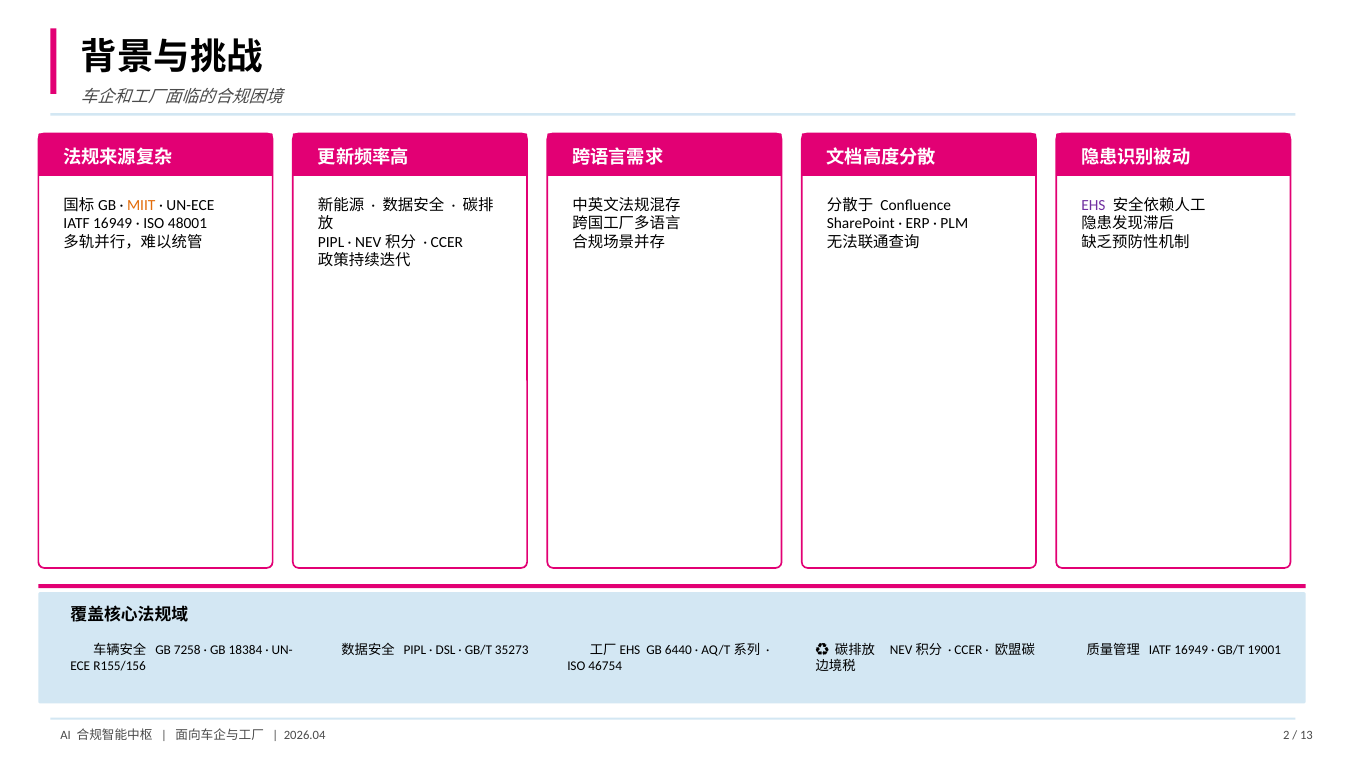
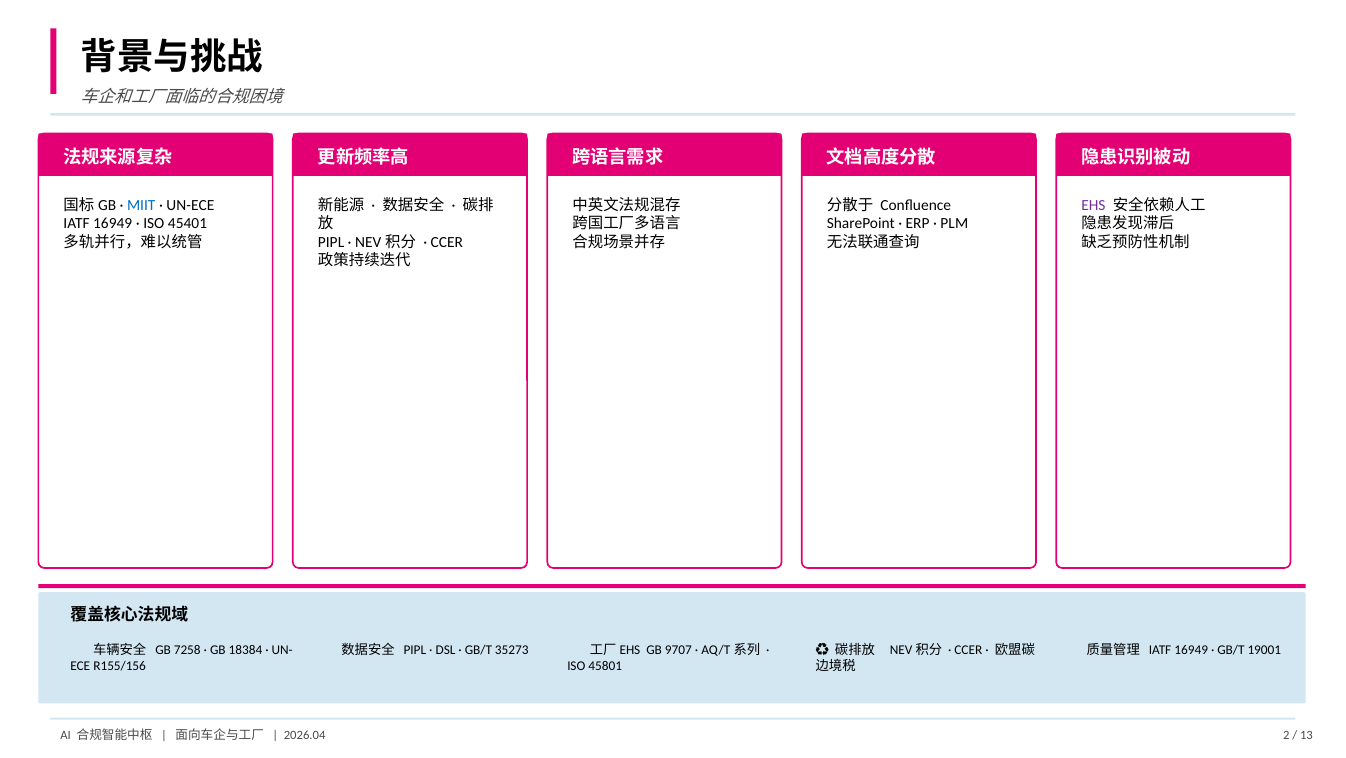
MIIT colour: orange -> blue (141, 205)
48001: 48001 -> 45401 (188, 224)
6440: 6440 -> 9707 (678, 650)
46754: 46754 -> 45801 (605, 666)
